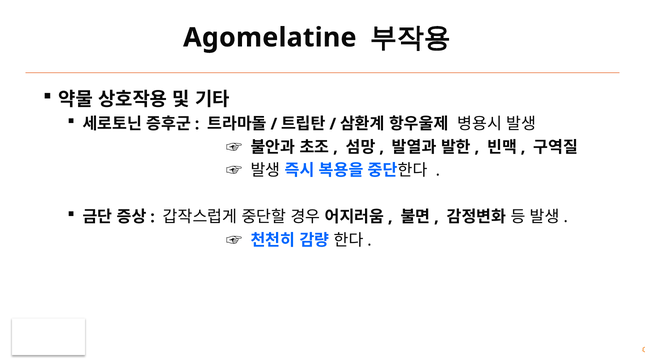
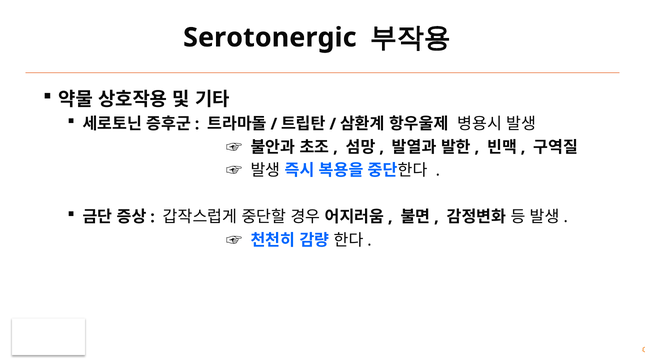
Agomelatine: Agomelatine -> Serotonergic (270, 38)
